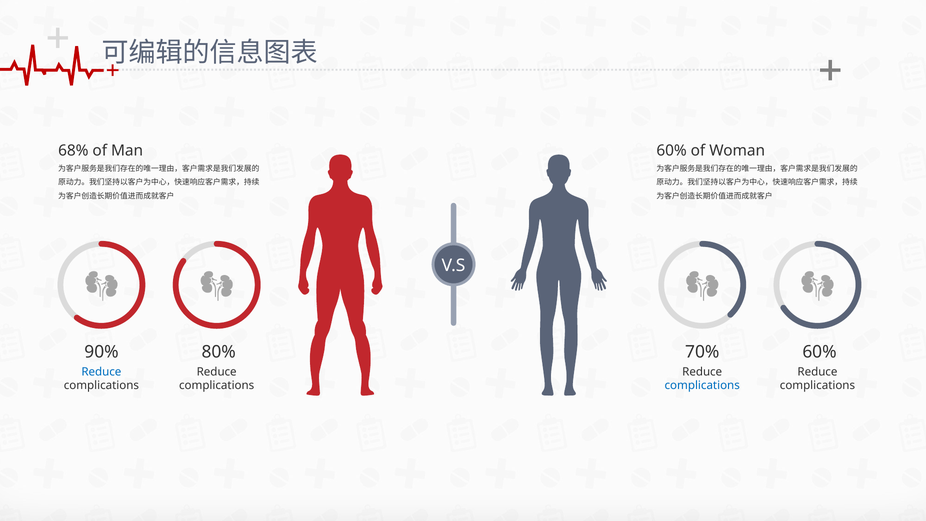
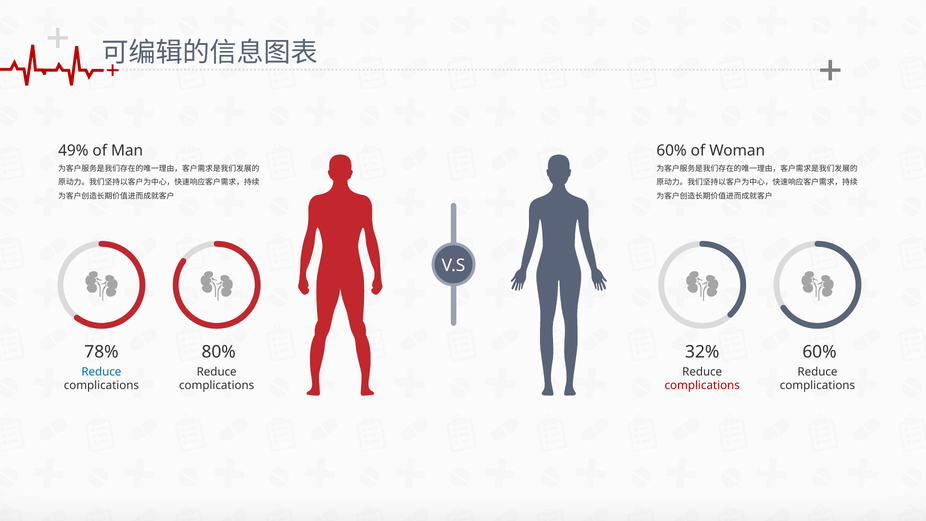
68%: 68% -> 49% (73, 151)
90%: 90% -> 78% (101, 352)
70%: 70% -> 32% (702, 352)
complications colour: blue -> red (702, 386)
